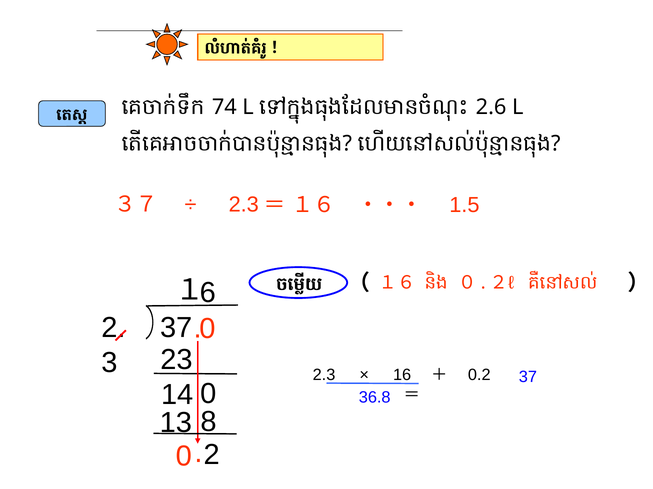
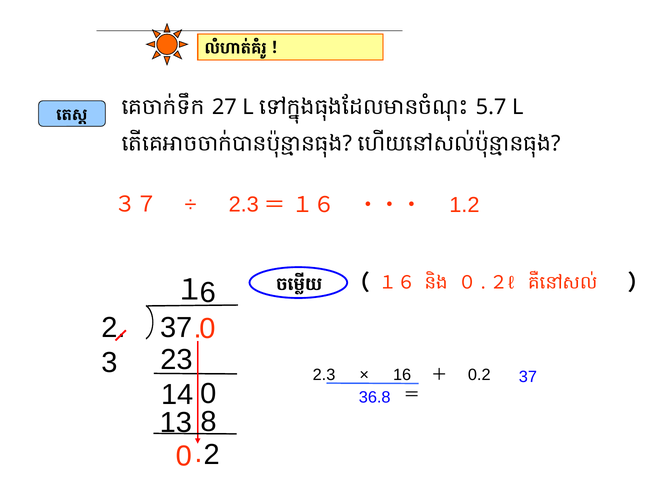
74: 74 -> 27 (224, 107)
2.6: 2.6 -> 5.7 (491, 107)
1.5: 1.5 -> 1.2 (464, 206)
